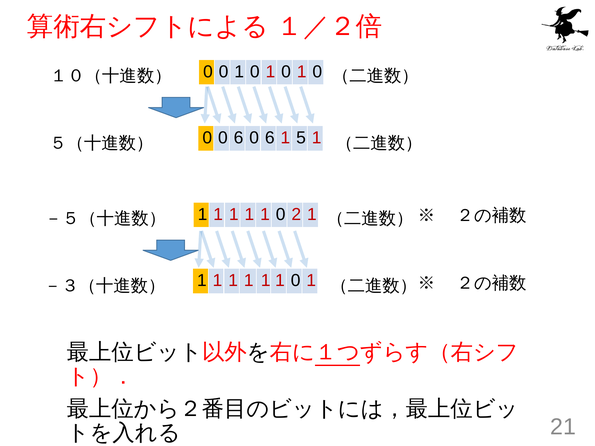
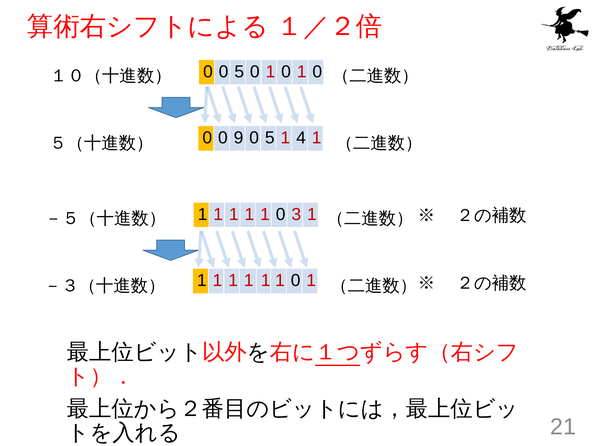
0 0 1: 1 -> 5 (239, 72)
0 0 6: 6 -> 9 (239, 138)
6: 6 -> 5 (270, 138)
5: 5 -> 4 (301, 138)
2: 2 -> 3 (296, 214)
